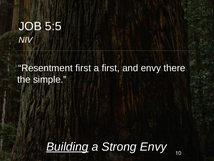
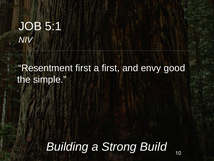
5:5: 5:5 -> 5:1 (53, 26)
there: there -> good (174, 68)
Building underline: present -> none (67, 146)
Strong Envy: Envy -> Build (153, 146)
